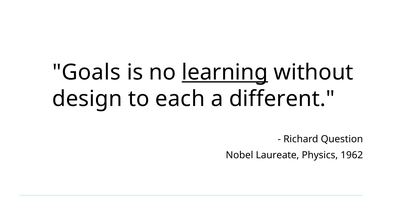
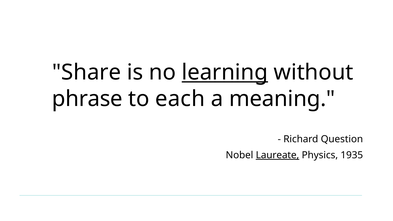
Goals: Goals -> Share (87, 72)
design: design -> phrase (87, 99)
different: different -> meaning (282, 99)
Laureate underline: none -> present (277, 155)
1962: 1962 -> 1935 (352, 155)
